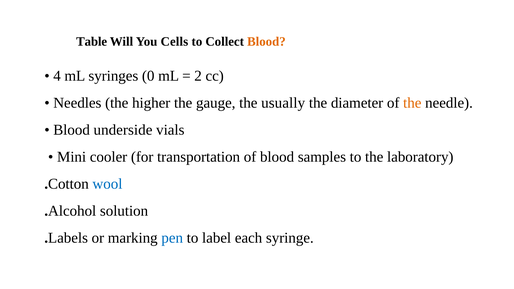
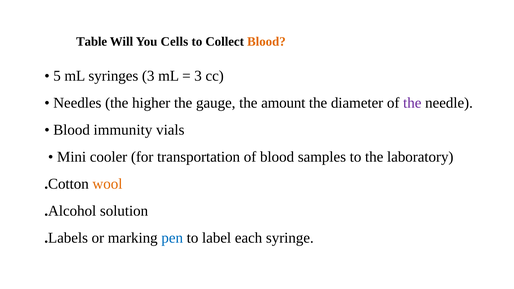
4: 4 -> 5 (57, 76)
syringes 0: 0 -> 3 (148, 76)
2: 2 -> 3 (198, 76)
usually: usually -> amount (283, 103)
the colour: orange -> purple (412, 103)
underside: underside -> immunity (123, 130)
wool colour: blue -> orange (107, 184)
